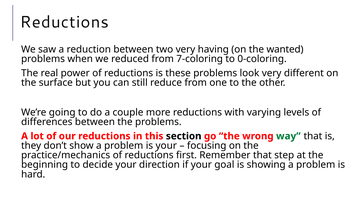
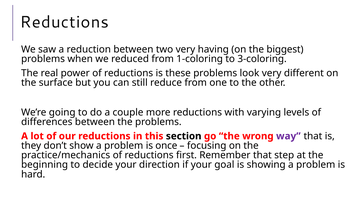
wanted: wanted -> biggest (285, 49)
7-coloring: 7-coloring -> 1-coloring (200, 59)
0-coloring: 0-coloring -> 3-coloring (262, 59)
way colour: green -> purple (288, 136)
is your: your -> once (166, 145)
